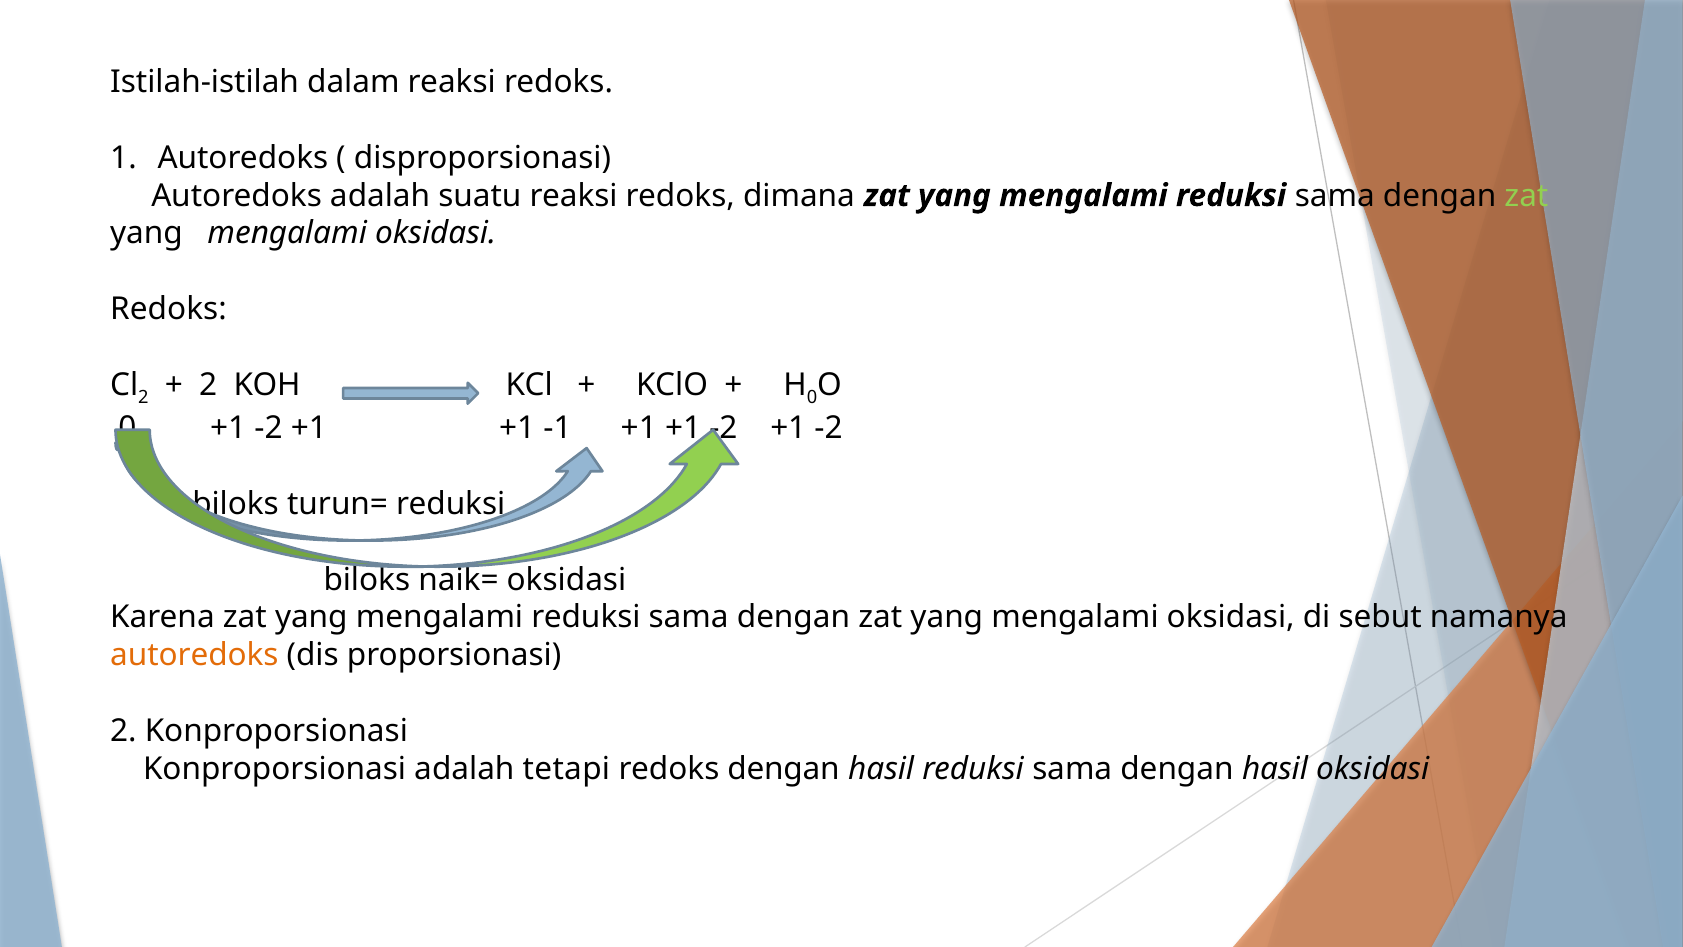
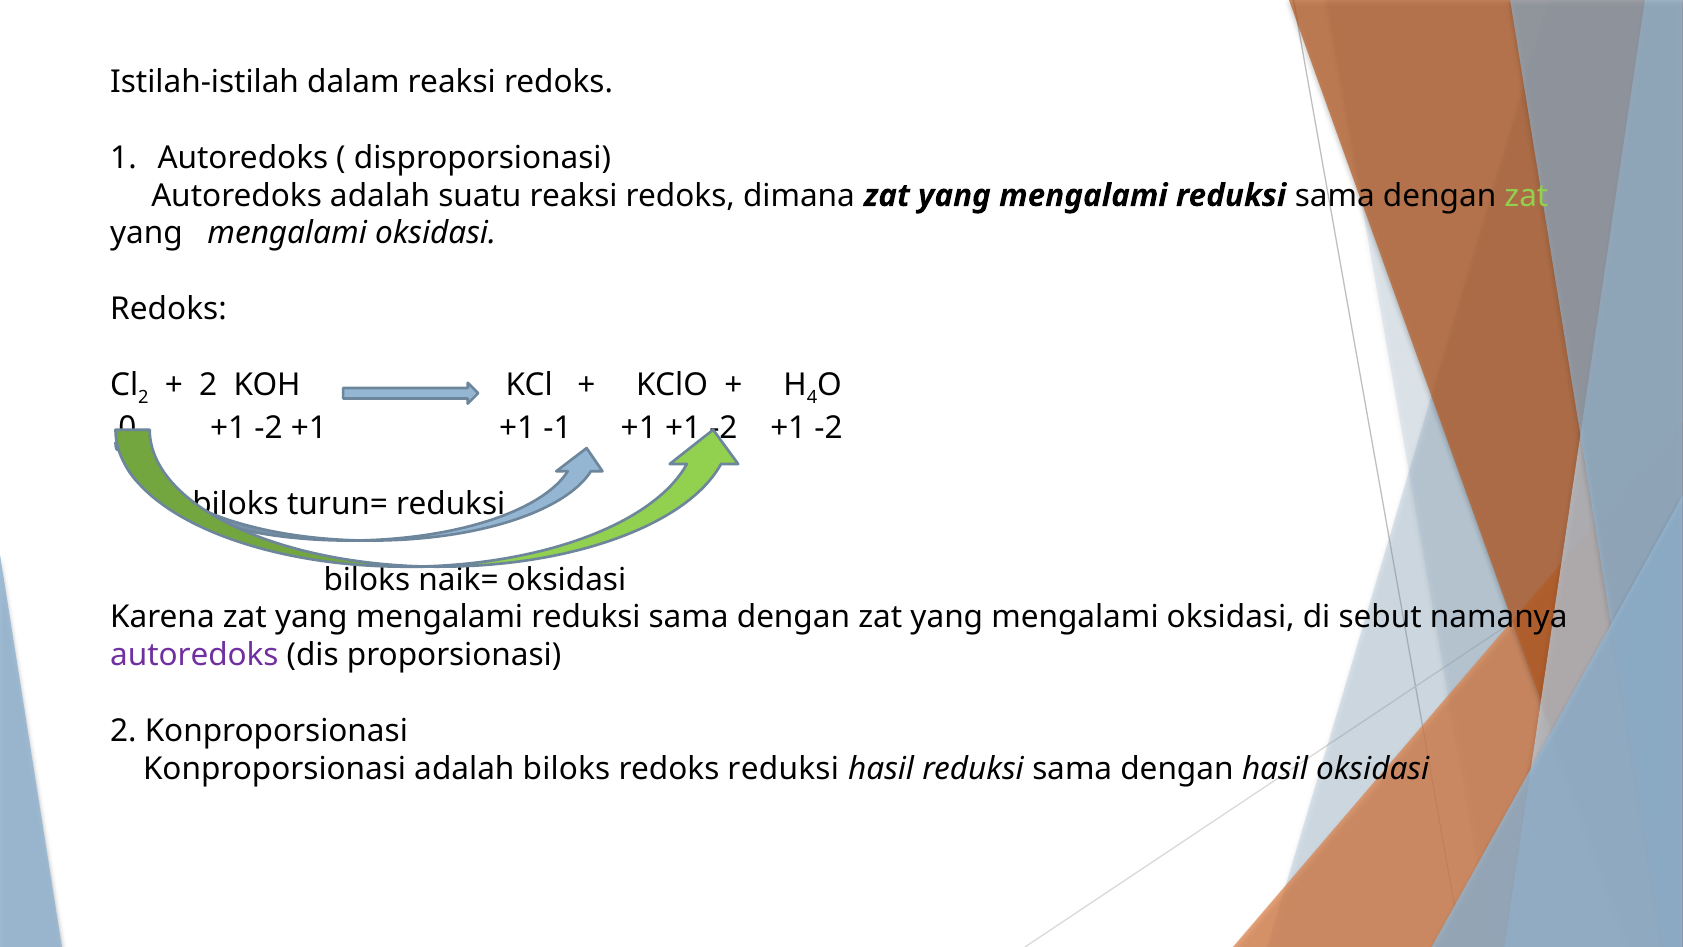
0: 0 -> 4 (812, 397)
autoredoks colour: orange -> purple (194, 655)
adalah tetapi: tetapi -> biloks (566, 769)
redoks dengan: dengan -> reduksi (783, 769)
